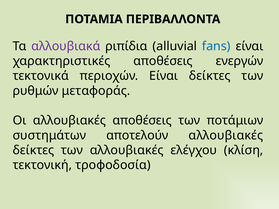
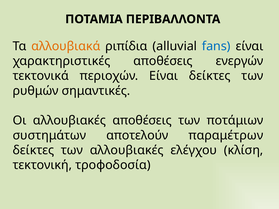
αλλουβιακά colour: purple -> orange (66, 46)
μεταφοράς: μεταφοράς -> σημαντικές (96, 91)
αποτελούν αλλουβιακές: αλλουβιακές -> παραμέτρων (226, 135)
